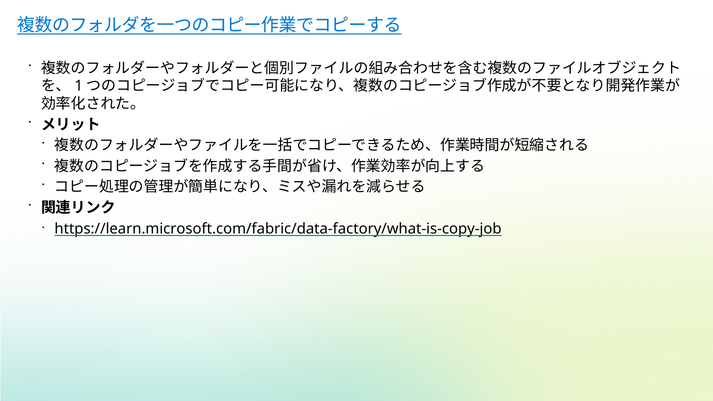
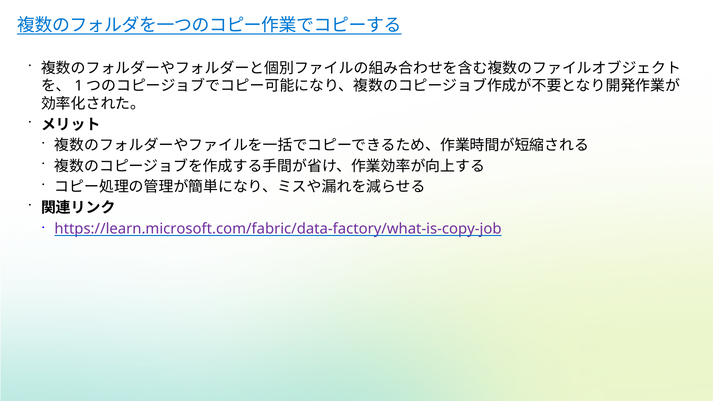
https://learn.microsoft.com/fabric/data-factory/what-is-copy-job colour: black -> purple (278, 229)
